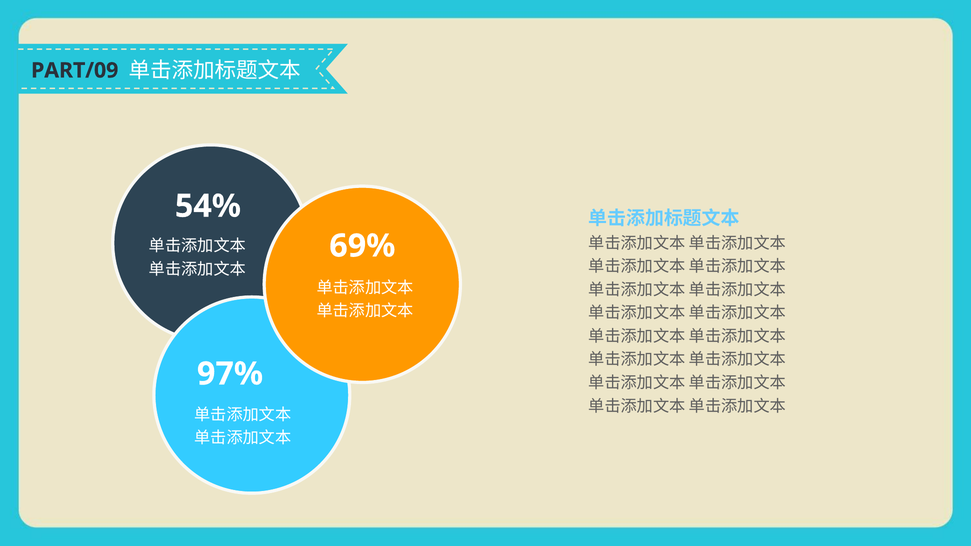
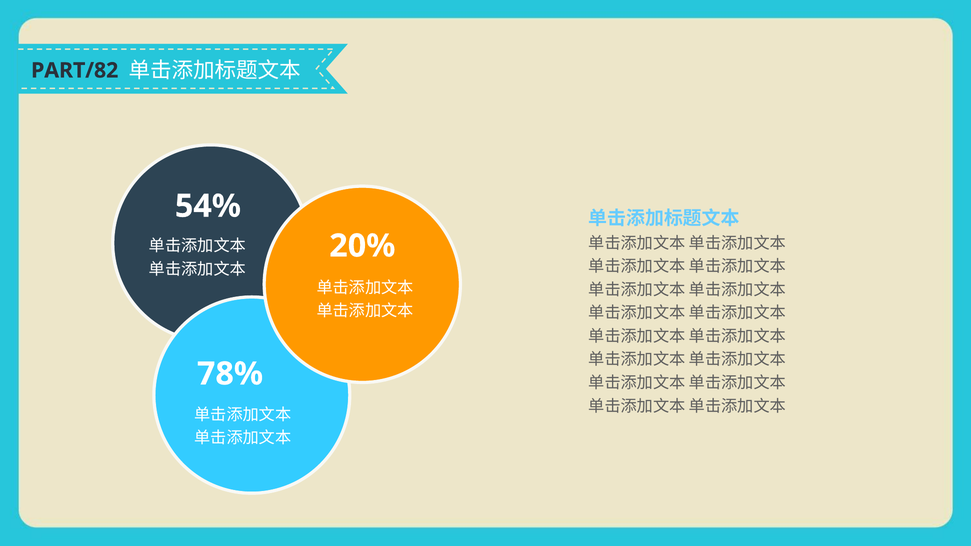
PART/09: PART/09 -> PART/82 (75, 71)
69%: 69% -> 20% (362, 246)
97%: 97% -> 78% (230, 374)
